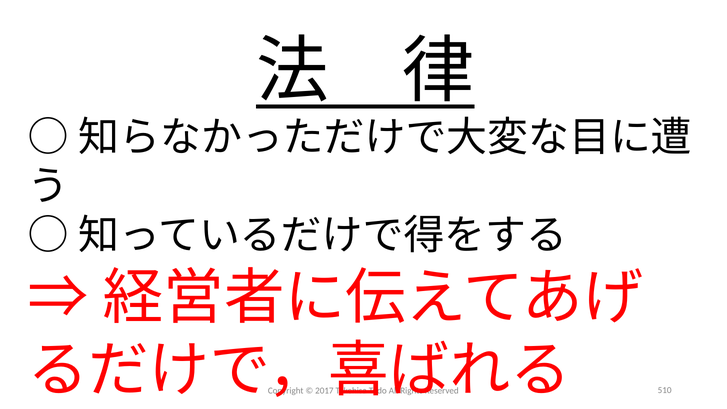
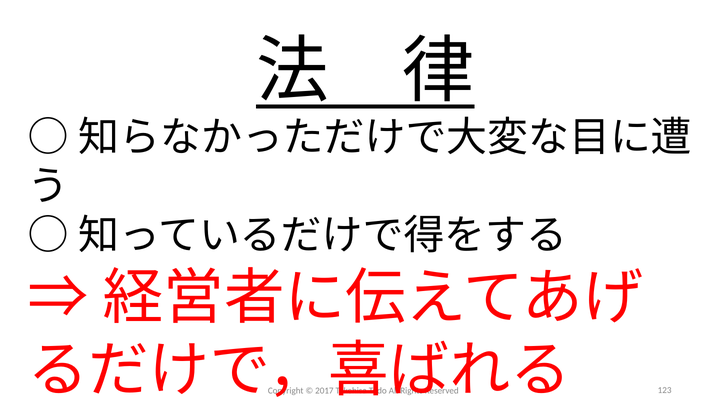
510: 510 -> 123 (665, 390)
